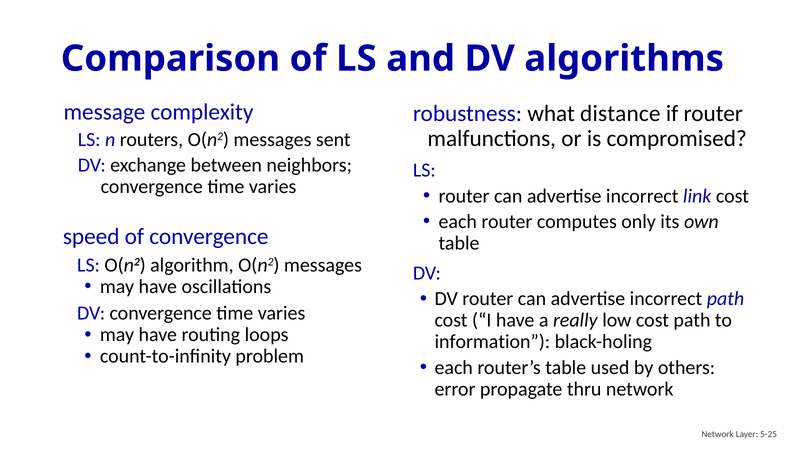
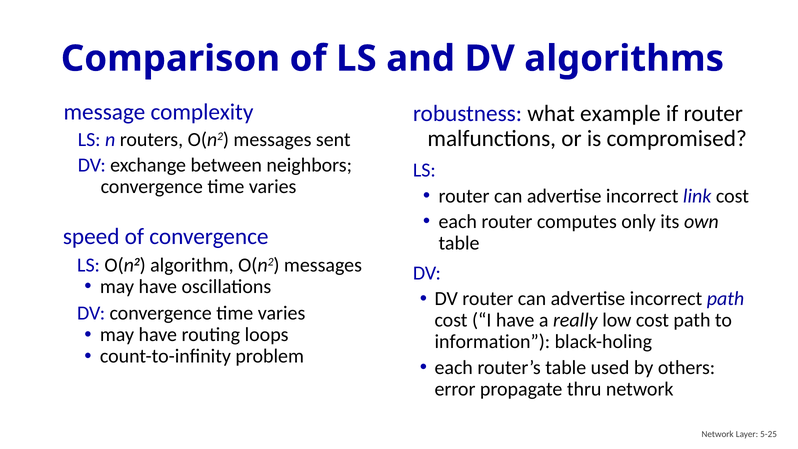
distance: distance -> example (620, 114)
